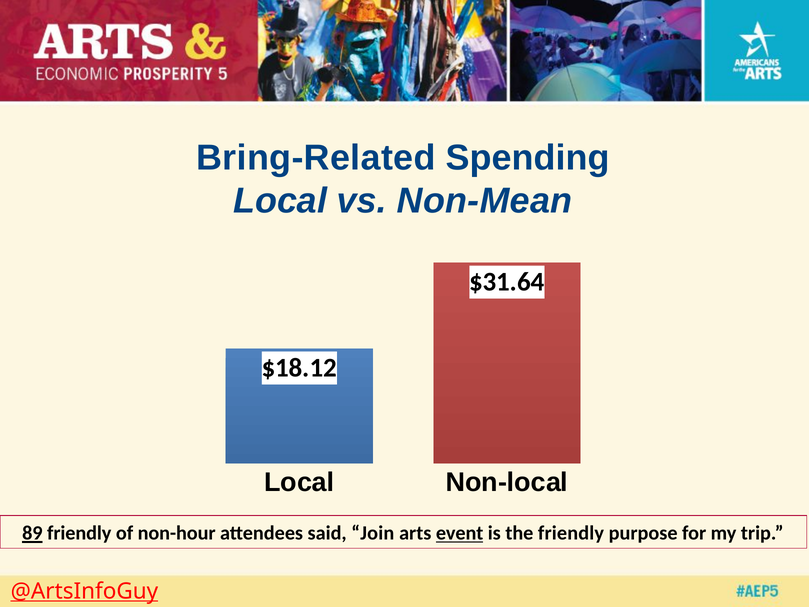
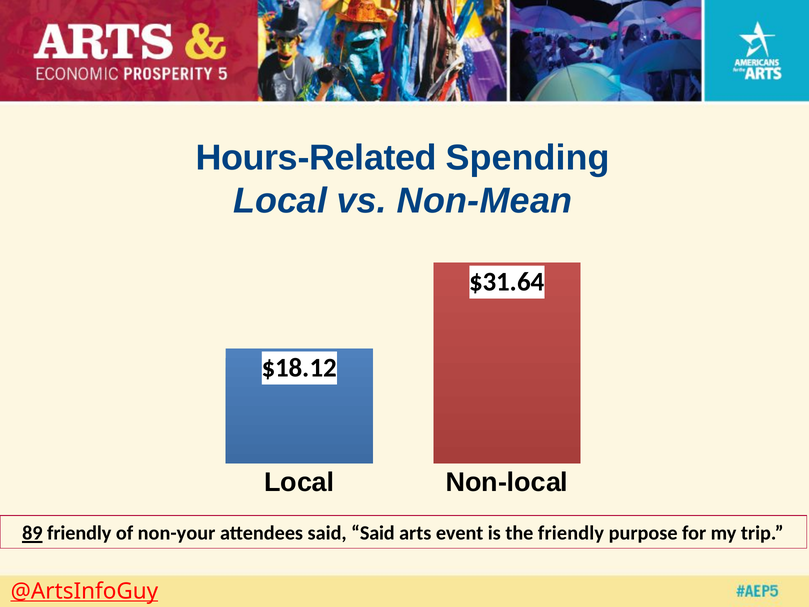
Bring-Related: Bring-Related -> Hours-Related (316, 158)
non-hour: non-hour -> non-your (177, 533)
said Join: Join -> Said (373, 533)
event underline: present -> none (460, 533)
